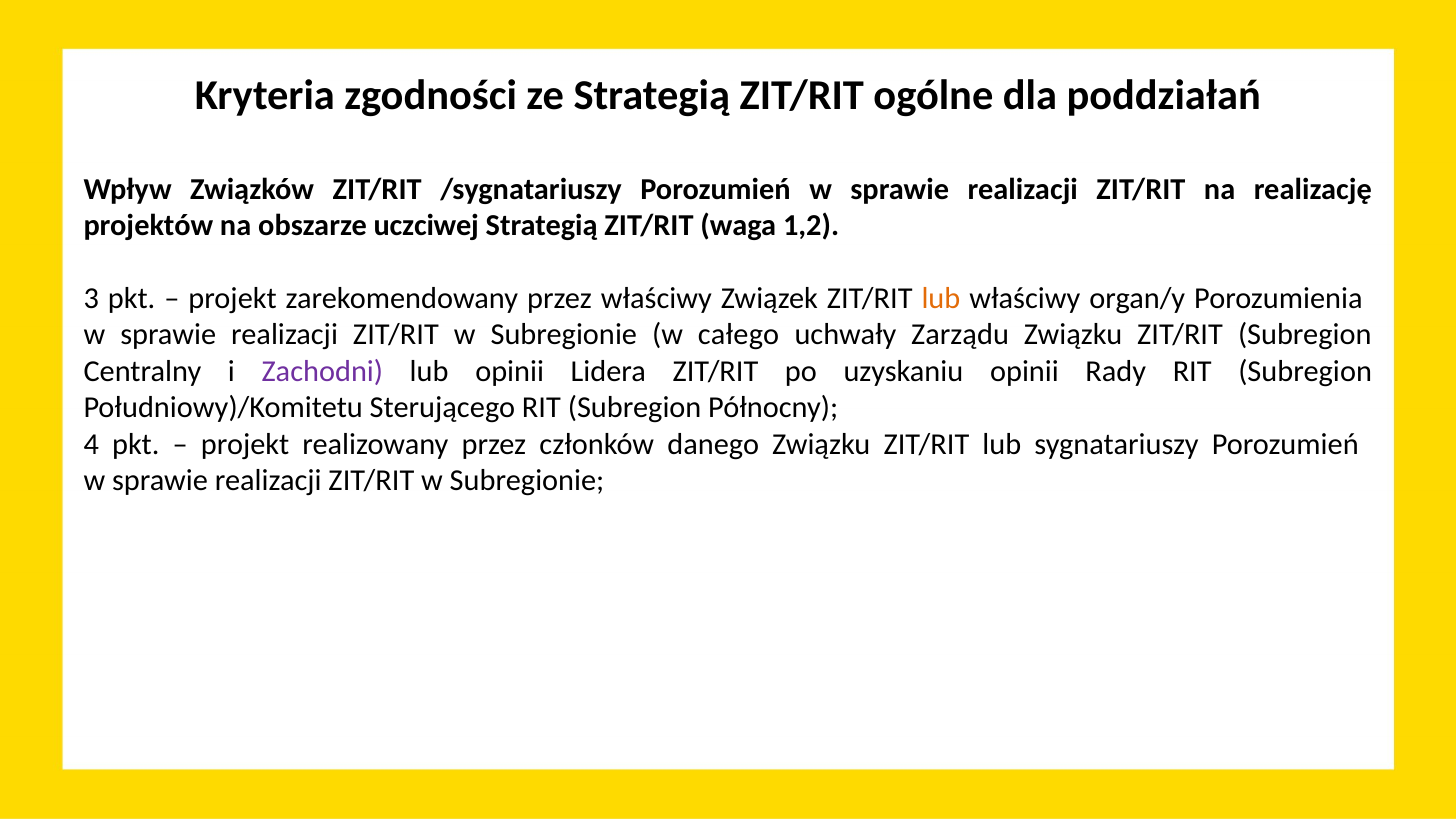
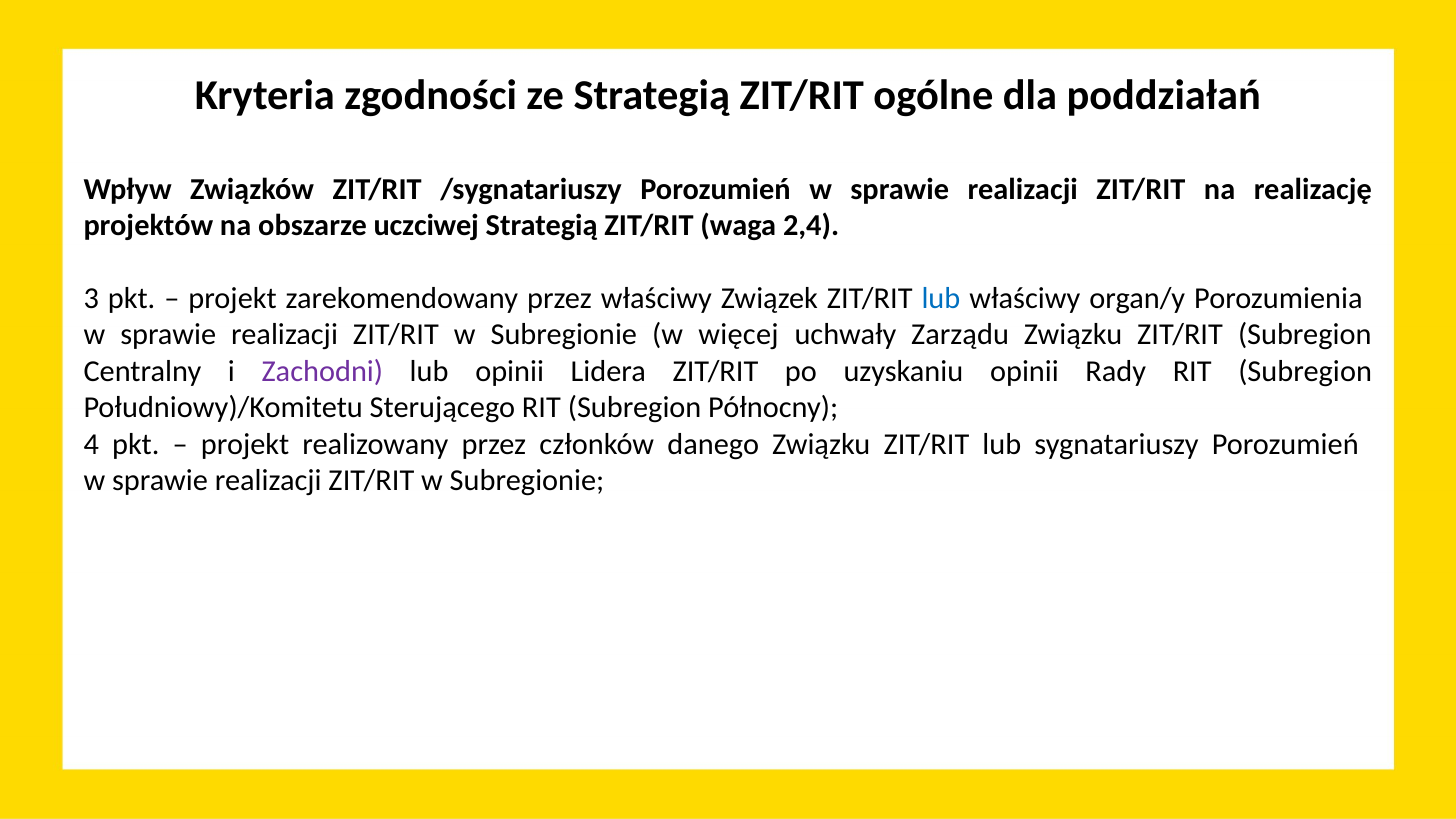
1,2: 1,2 -> 2,4 (811, 226)
lub colour: orange -> blue (941, 298)
całego: całego -> więcej (739, 335)
